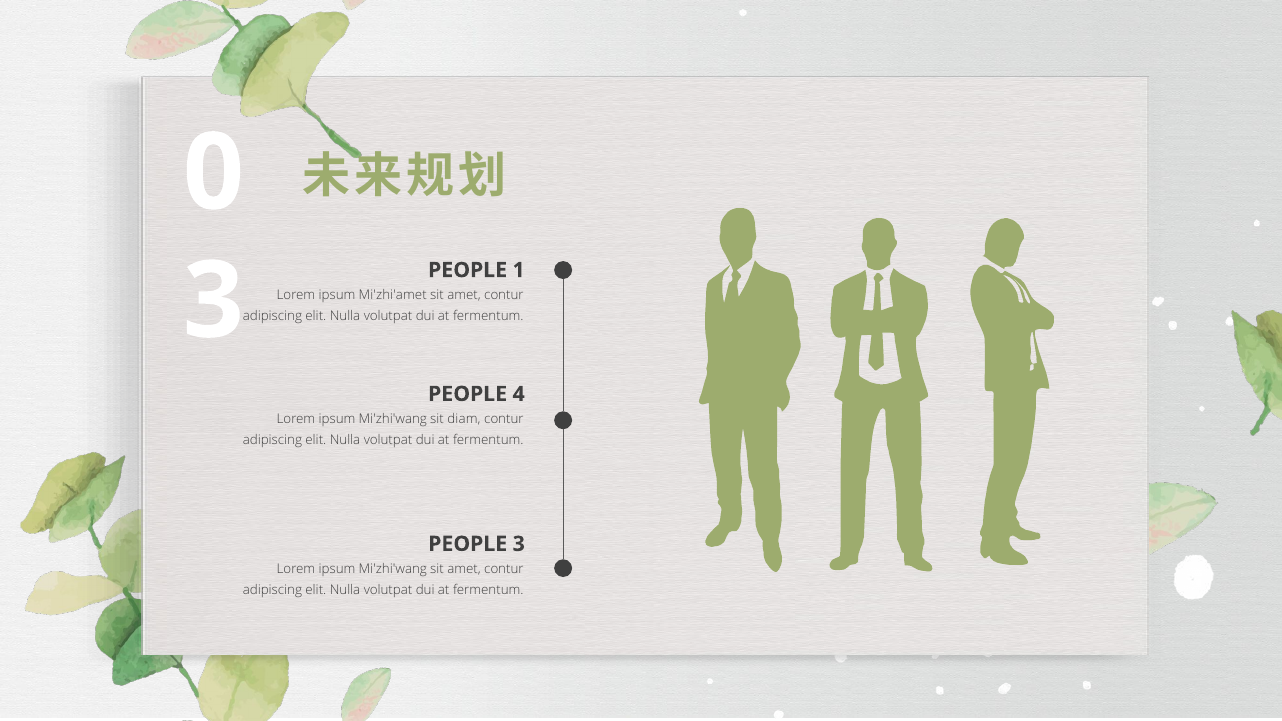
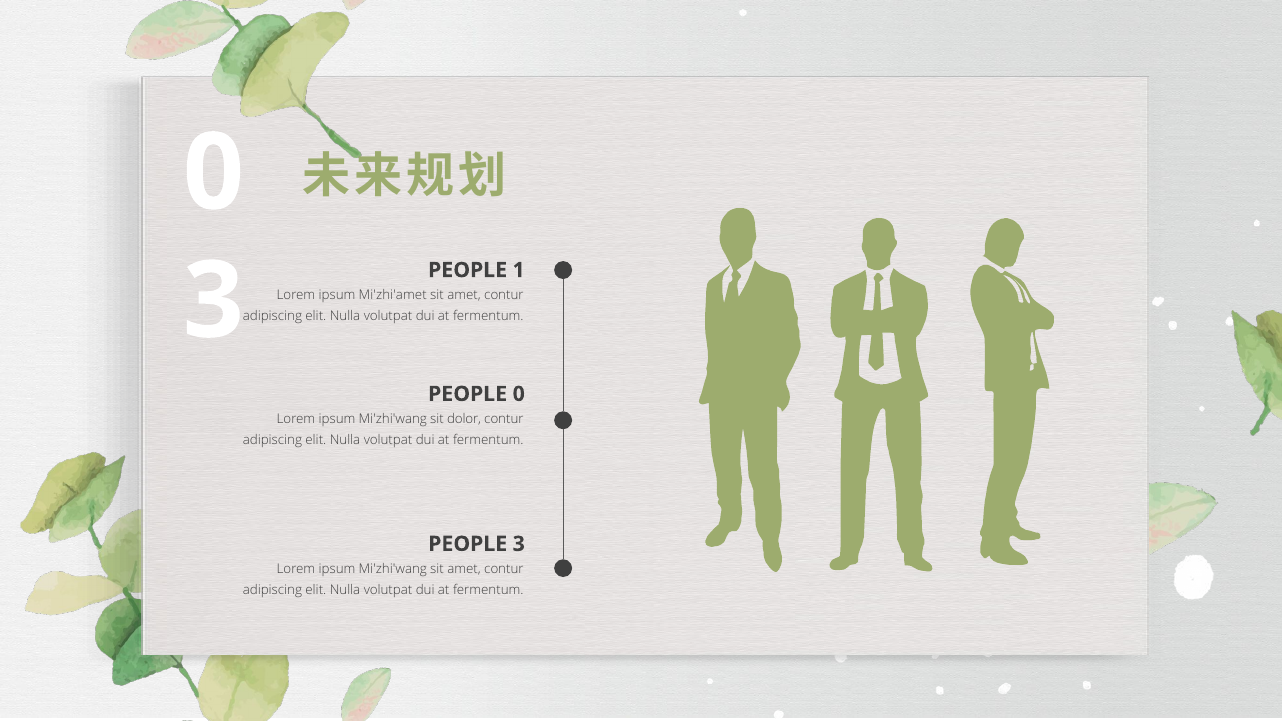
PEOPLE 4: 4 -> 0 (519, 394)
diam: diam -> dolor (464, 419)
